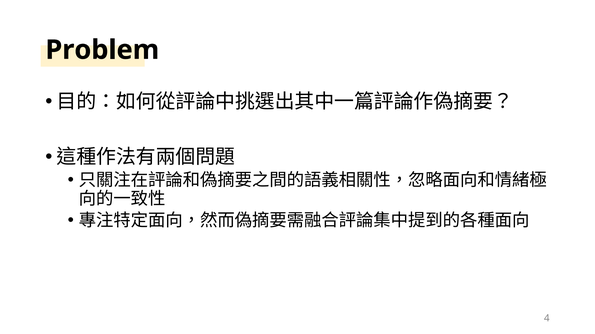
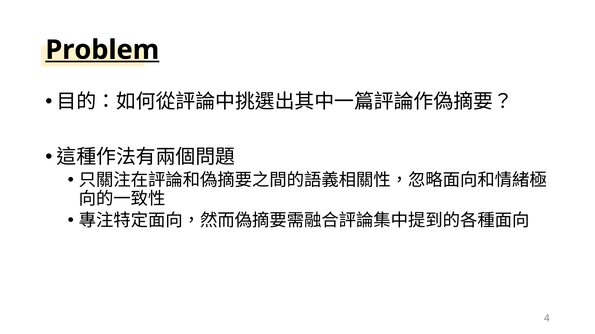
Problem underline: none -> present (102, 50)
